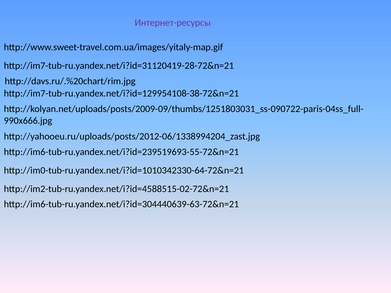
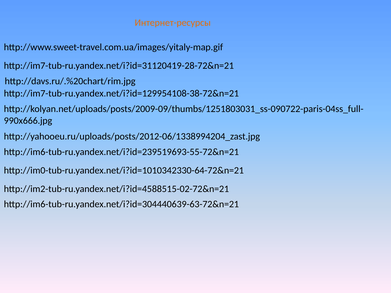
Интернет-ресурсы colour: purple -> orange (173, 23)
